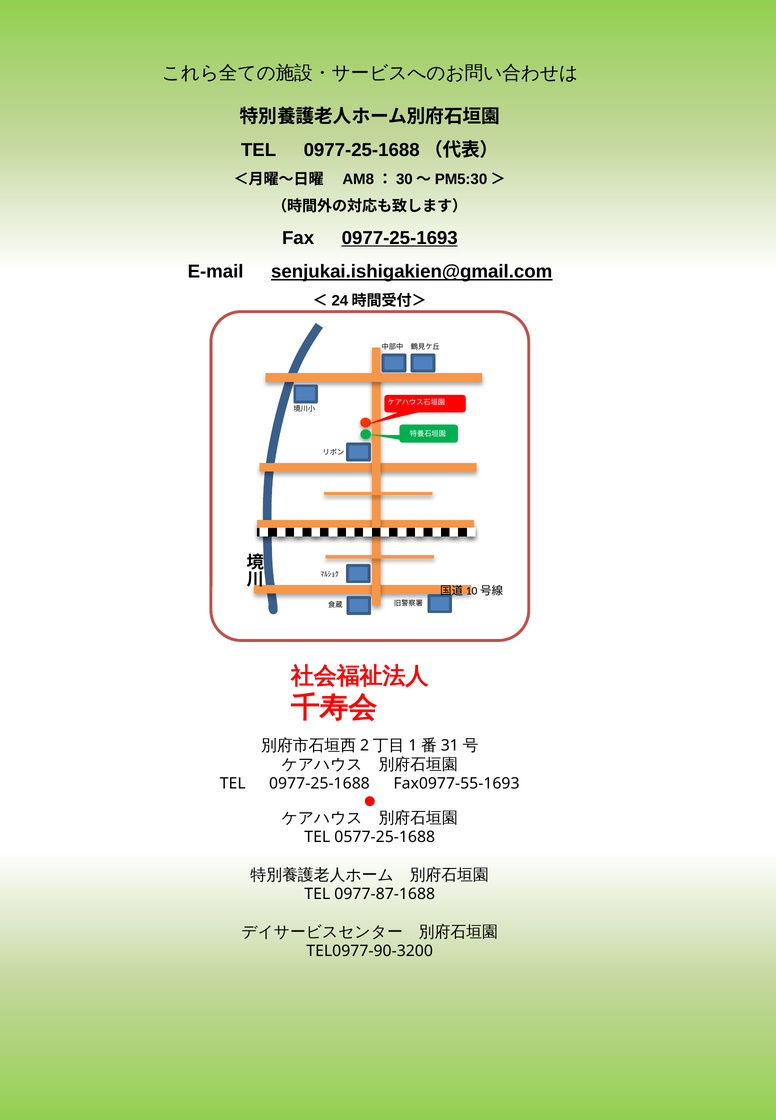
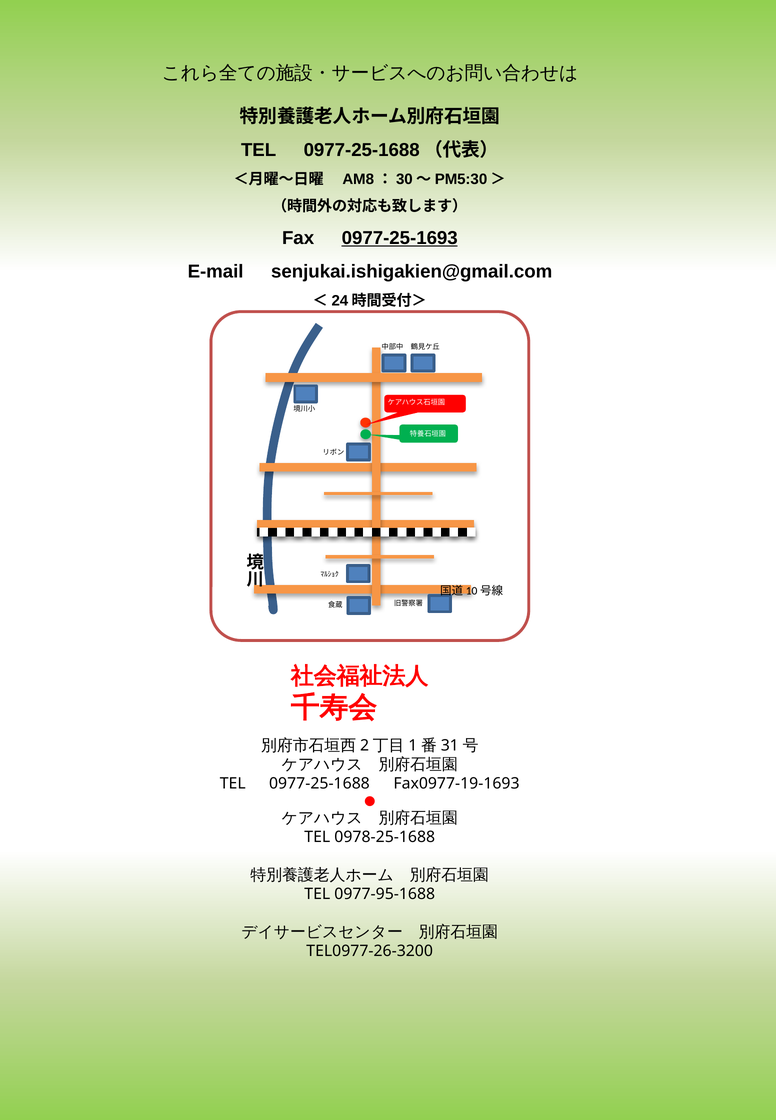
senjukai.ishigakien@gmail.com underline: present -> none (412, 272)
Fax0977-55-1693: Fax0977-55-1693 -> Fax0977-19-1693 (456, 784)
0577-25-1688: 0577-25-1688 -> 0978-25-1688 (385, 838)
0977-87-1688: 0977-87-1688 -> 0977-95-1688 (385, 895)
TEL0977-90-3200: TEL0977-90-3200 -> TEL0977-26-3200 (370, 952)
